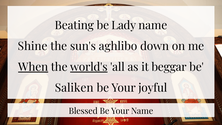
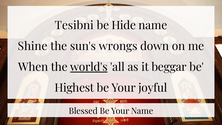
Beating: Beating -> Tesibni (74, 25)
Lady: Lady -> Hide (124, 25)
aghlibo: aghlibo -> wrongs (118, 46)
When underline: present -> none (33, 67)
Saliken: Saliken -> Highest (74, 88)
